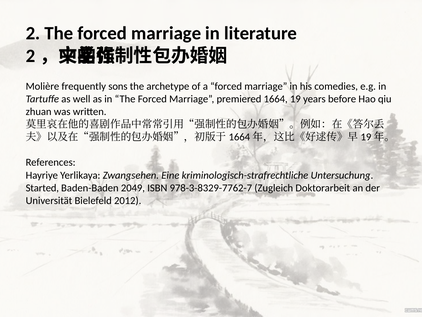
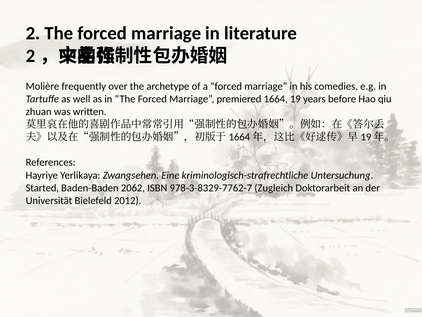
sons: sons -> over (118, 86)
2049: 2049 -> 2062 (133, 188)
